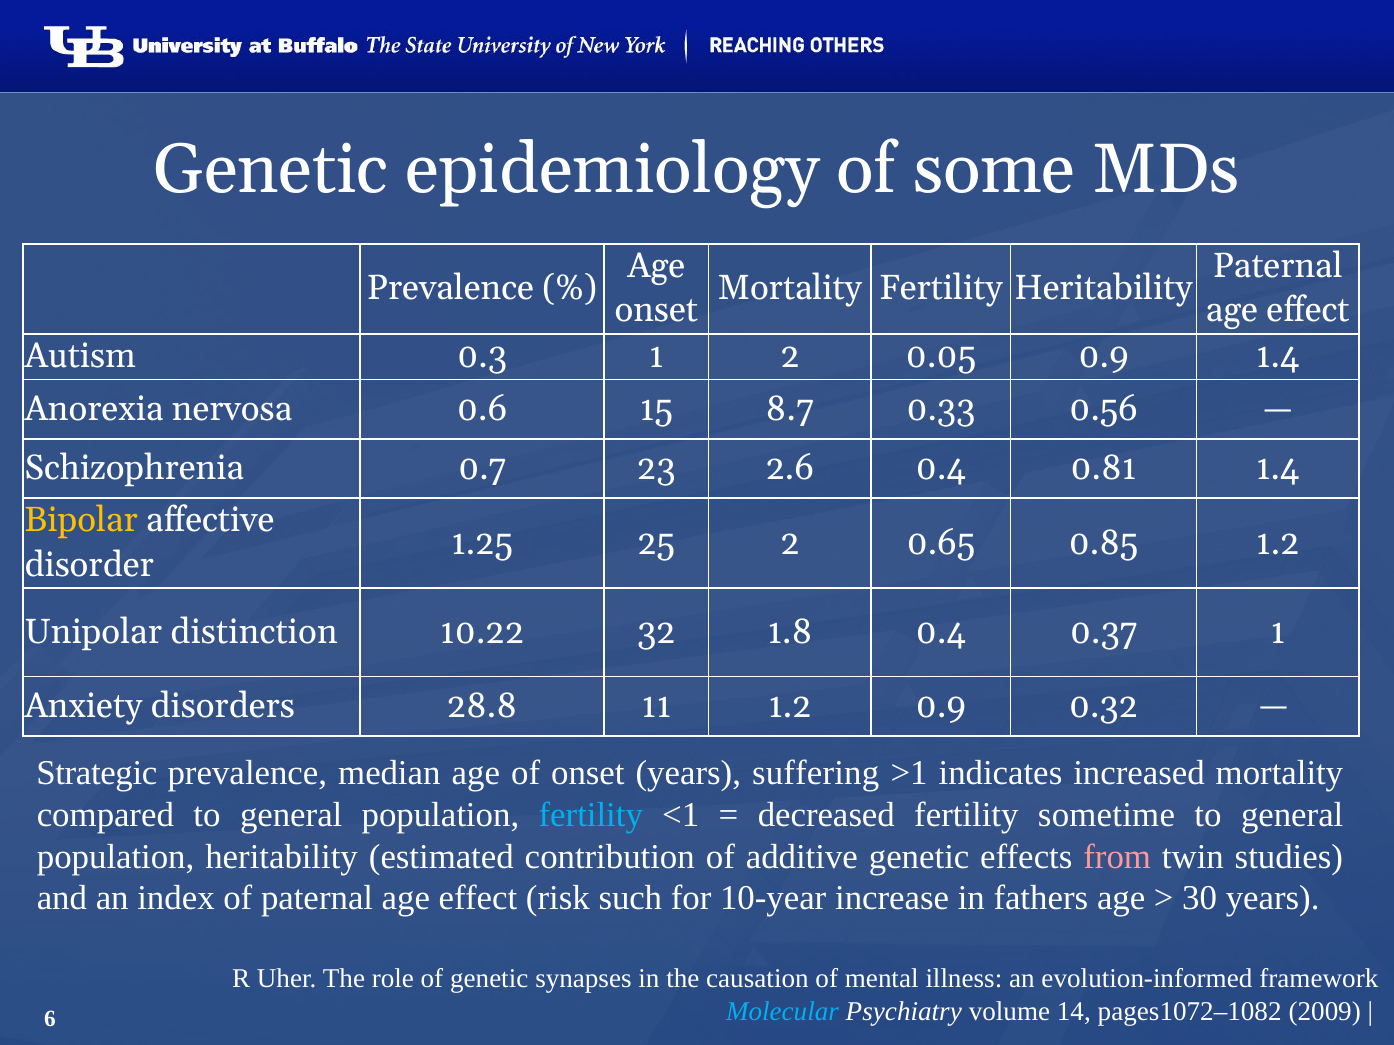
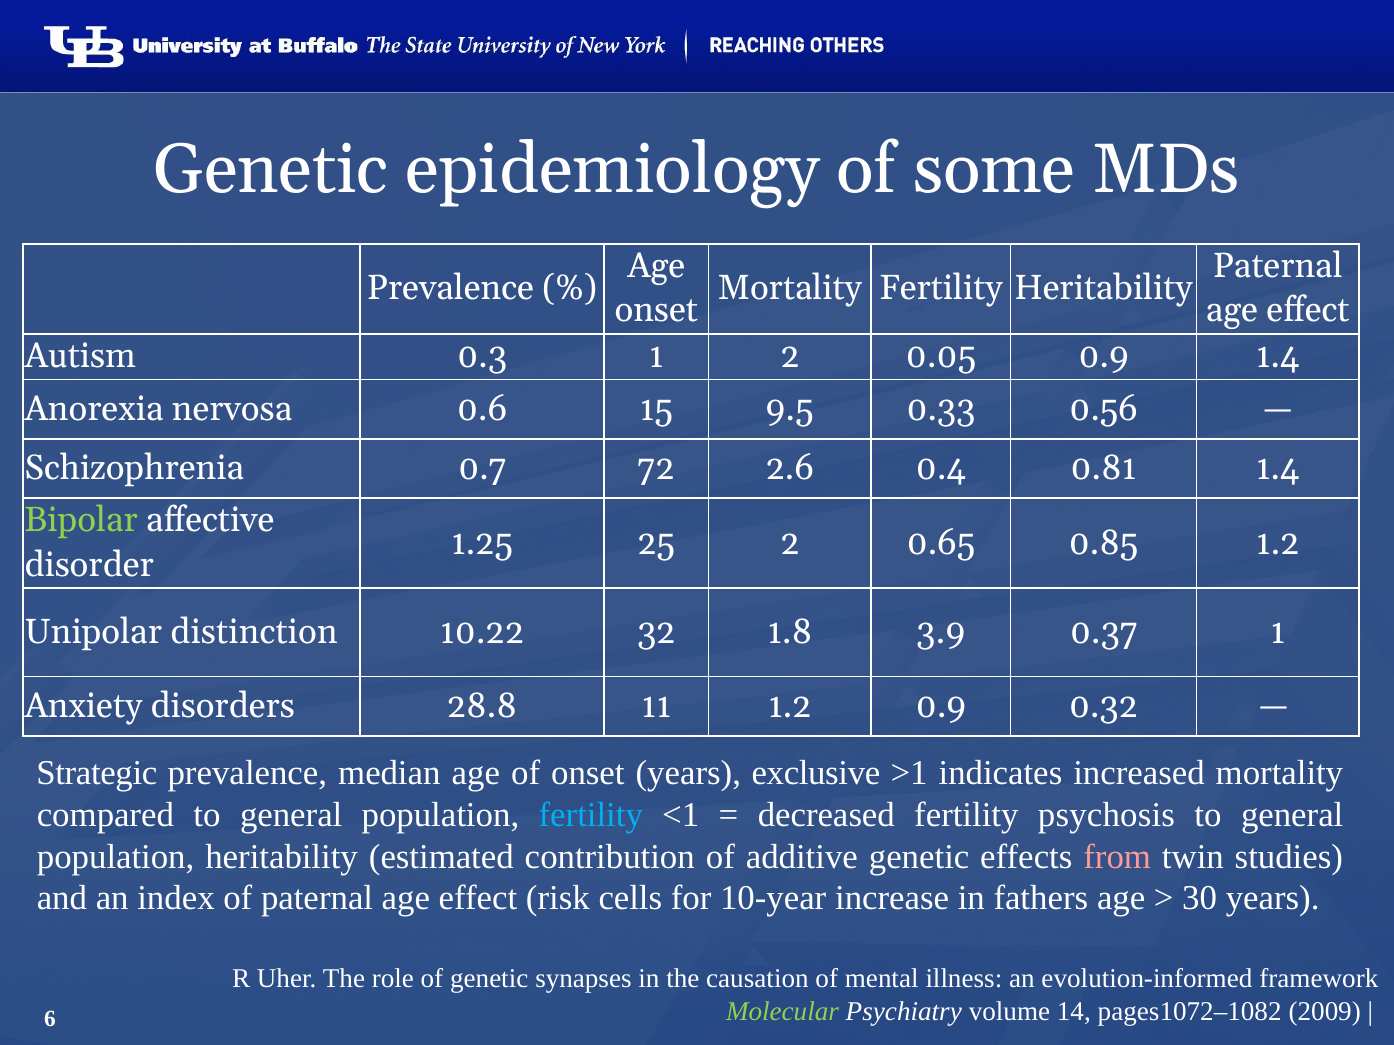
8.7: 8.7 -> 9.5 (790, 409)
23: 23 -> 72 (656, 468)
Bipolar colour: yellow -> light green (81, 521)
1.8 0.4: 0.4 -> 3.9 (941, 632)
suffering: suffering -> exclusive (816, 773)
sometime: sometime -> psychosis (1106, 815)
such: such -> cells (630, 899)
Molecular colour: light blue -> light green (782, 1012)
